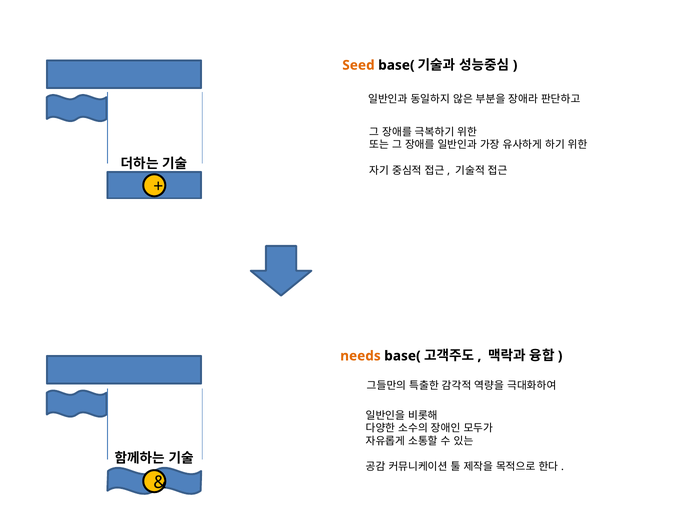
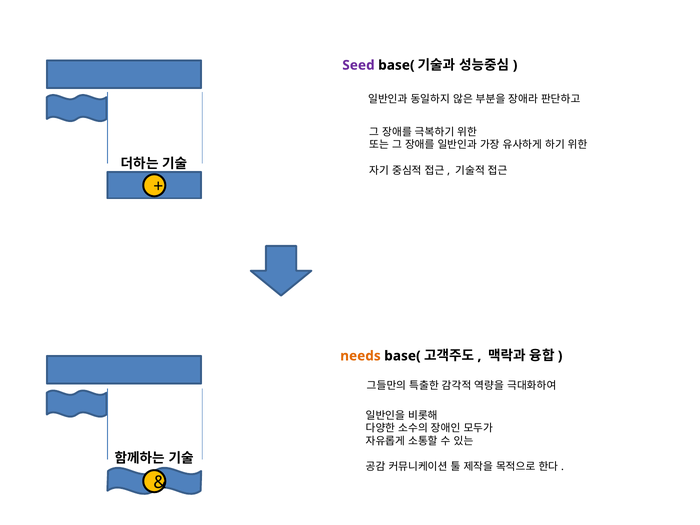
Seed colour: orange -> purple (358, 65)
